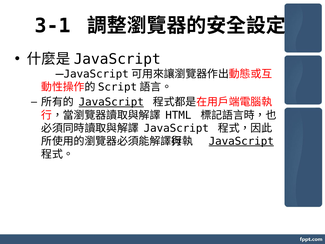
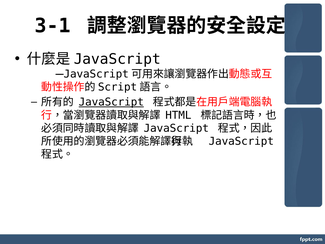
JavaScript underline: present -> none (241, 141)
